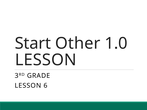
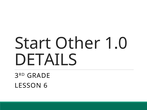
LESSON: LESSON -> DETAILS (46, 60)
